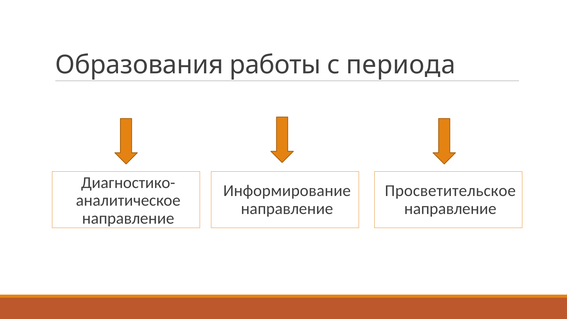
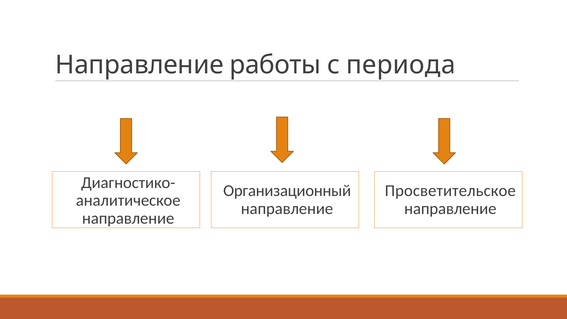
Образования: Образования -> Направление (139, 65)
Информирование: Информирование -> Организационный (287, 191)
